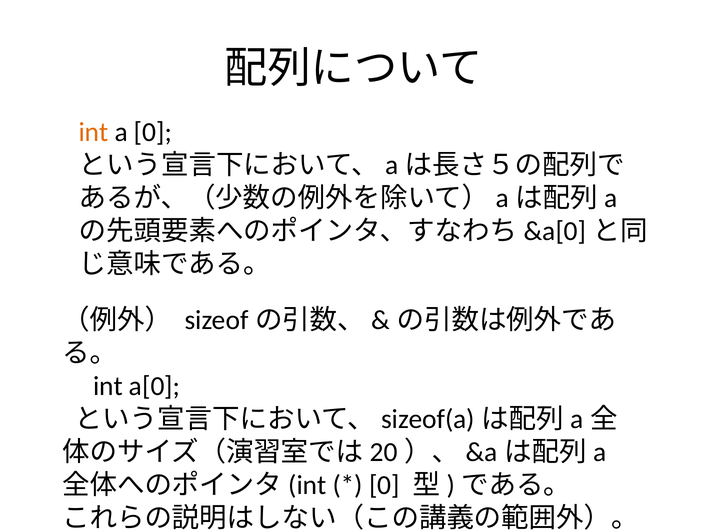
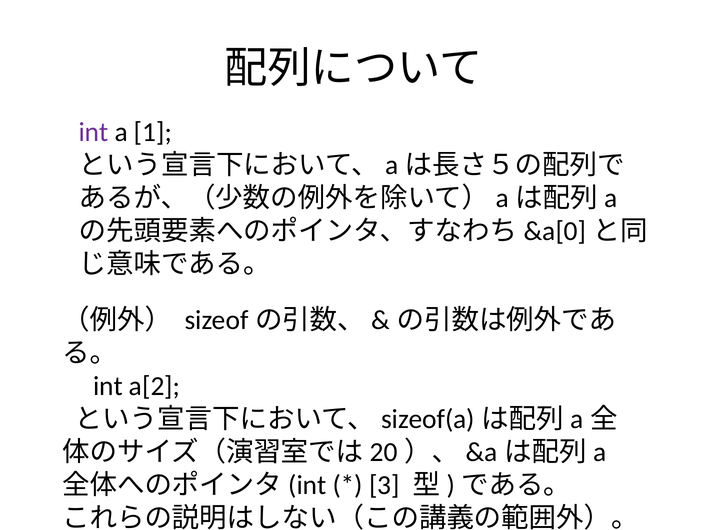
int colour: orange -> purple (94, 132)
a 0: 0 -> 1 (153, 132)
a[0: a[0 -> a[2 (155, 386)
0: 0 -> 3 (384, 485)
